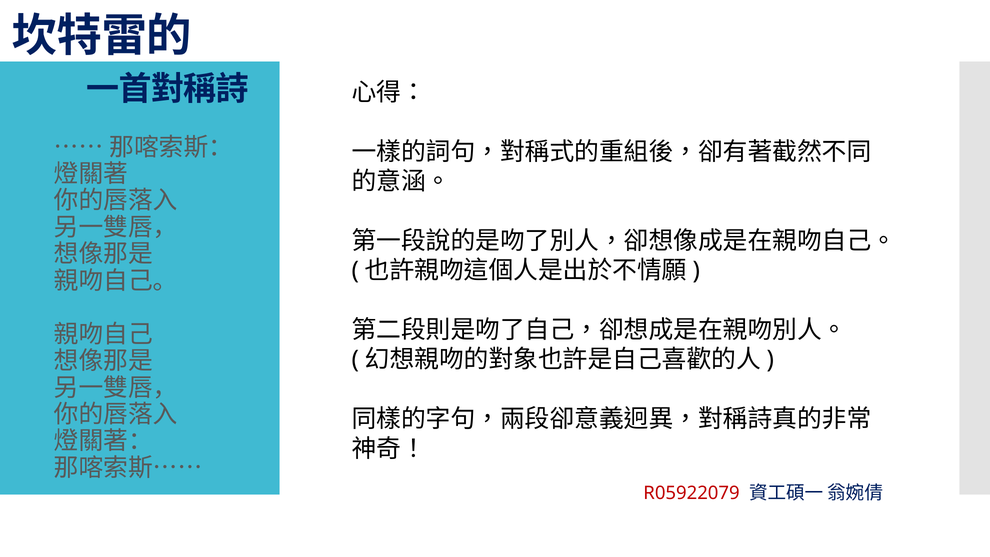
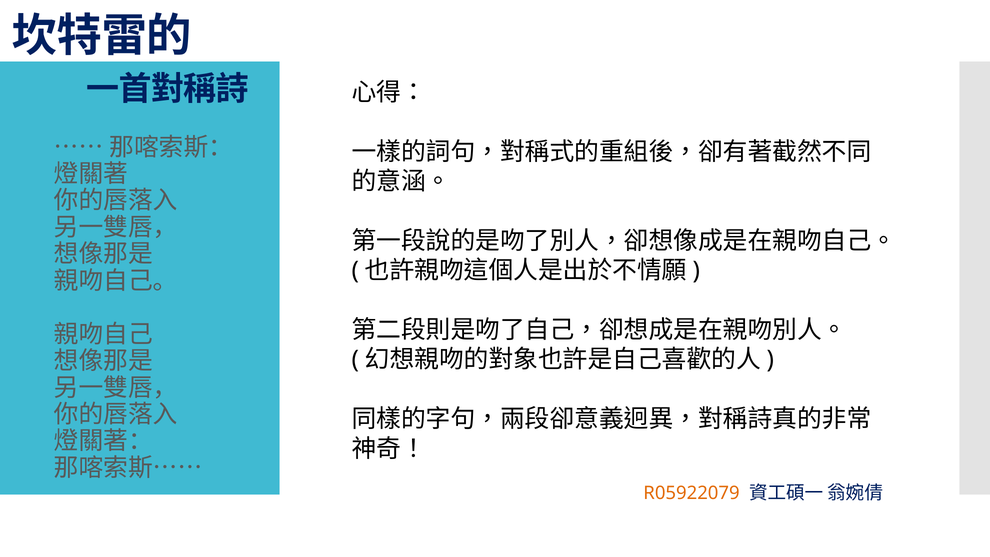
R05922079 colour: red -> orange (692, 493)
